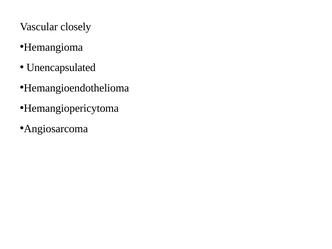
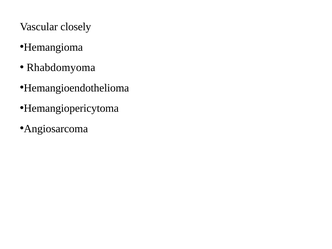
Unencapsulated: Unencapsulated -> Rhabdomyoma (61, 68)
